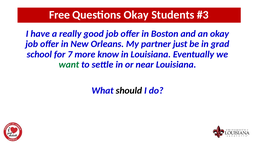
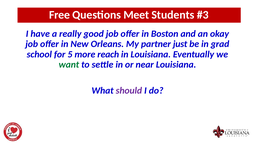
Questions Okay: Okay -> Meet (136, 15)
7: 7 -> 5 (70, 54)
know: know -> reach (108, 54)
should colour: black -> purple (129, 91)
